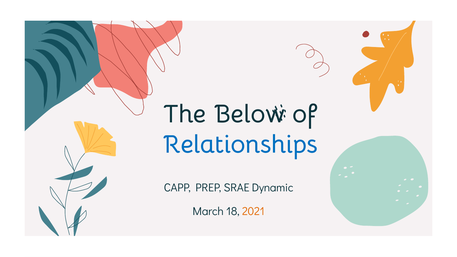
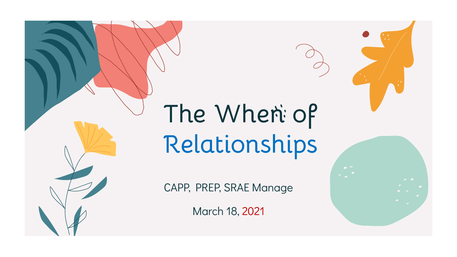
Below: Below -> When (249, 114)
Dynamic: Dynamic -> Manage (272, 188)
2021 colour: orange -> red (253, 212)
